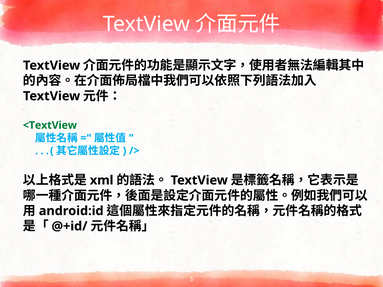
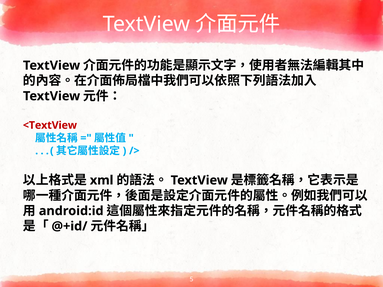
<TextView colour: green -> red (50, 125)
